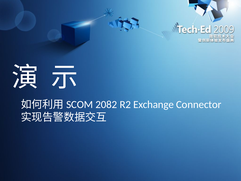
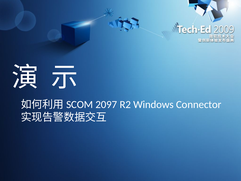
2082: 2082 -> 2097 (106, 104)
Exchange: Exchange -> Windows (154, 104)
